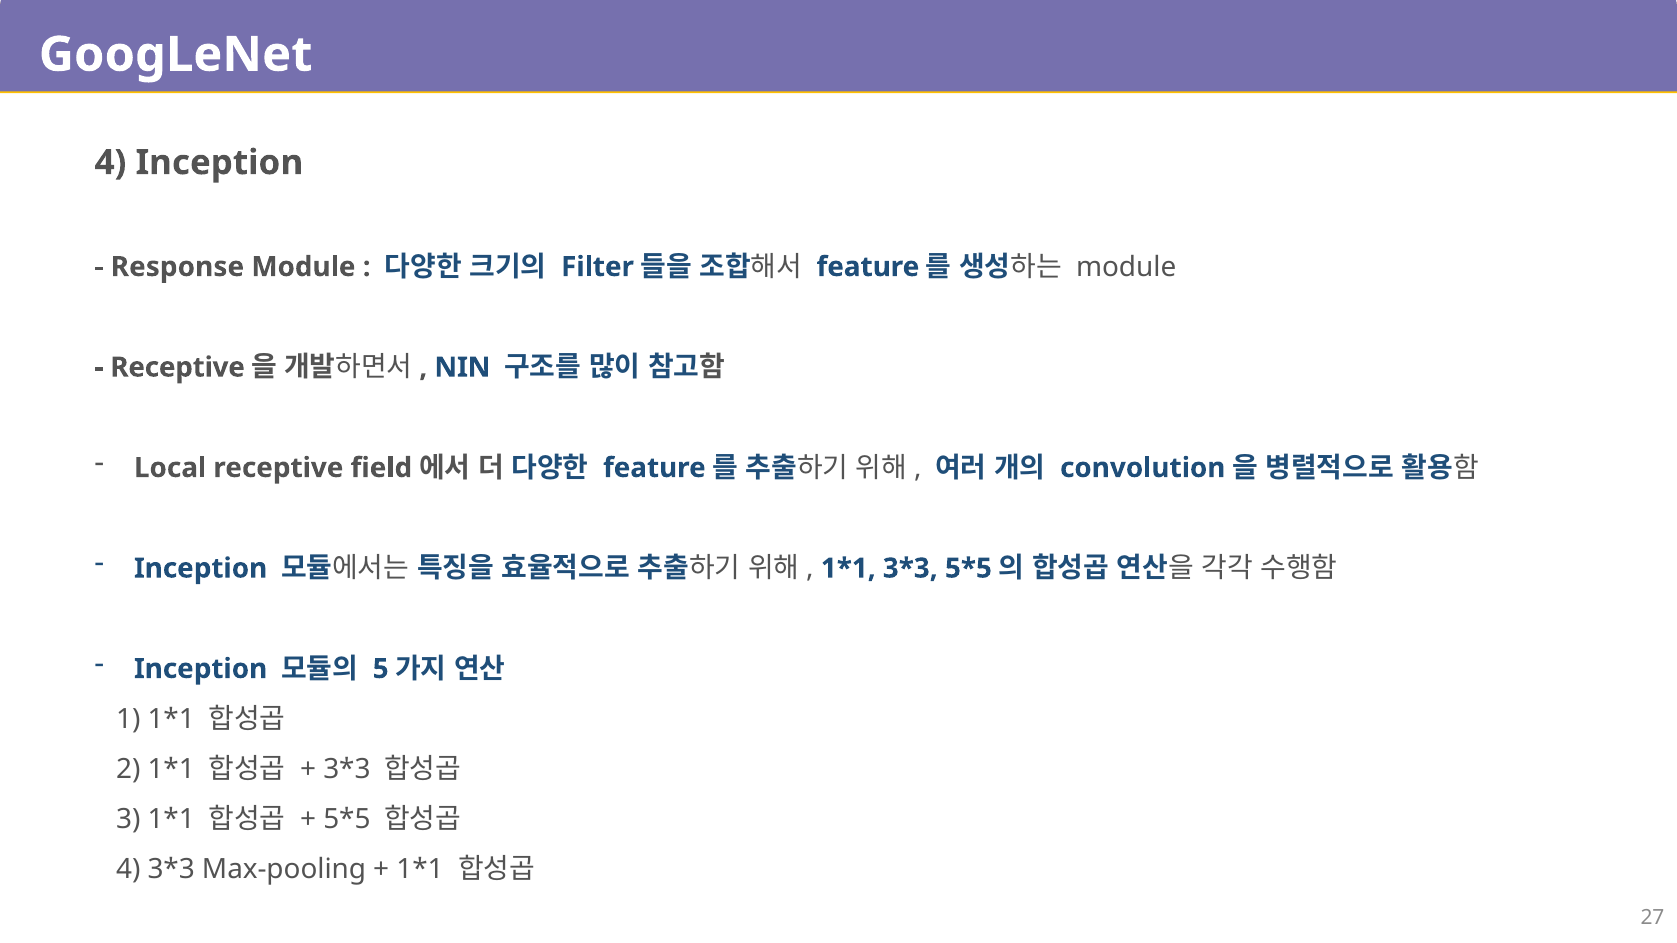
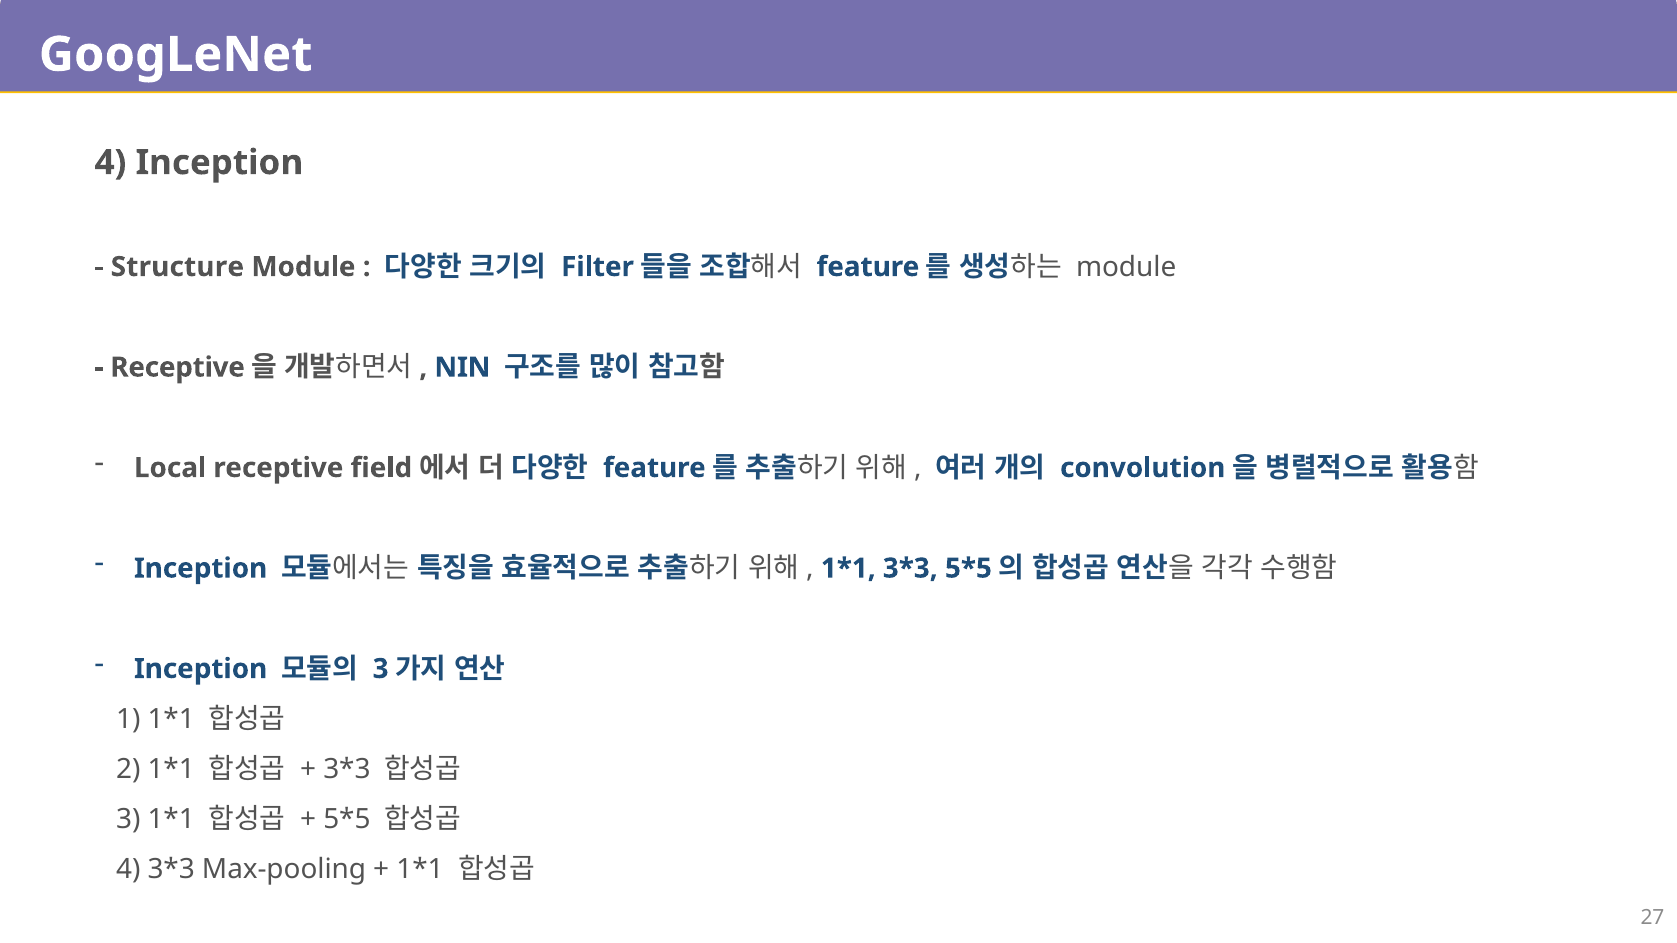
Response: Response -> Structure (177, 267)
5: 5 -> 3 (381, 669)
